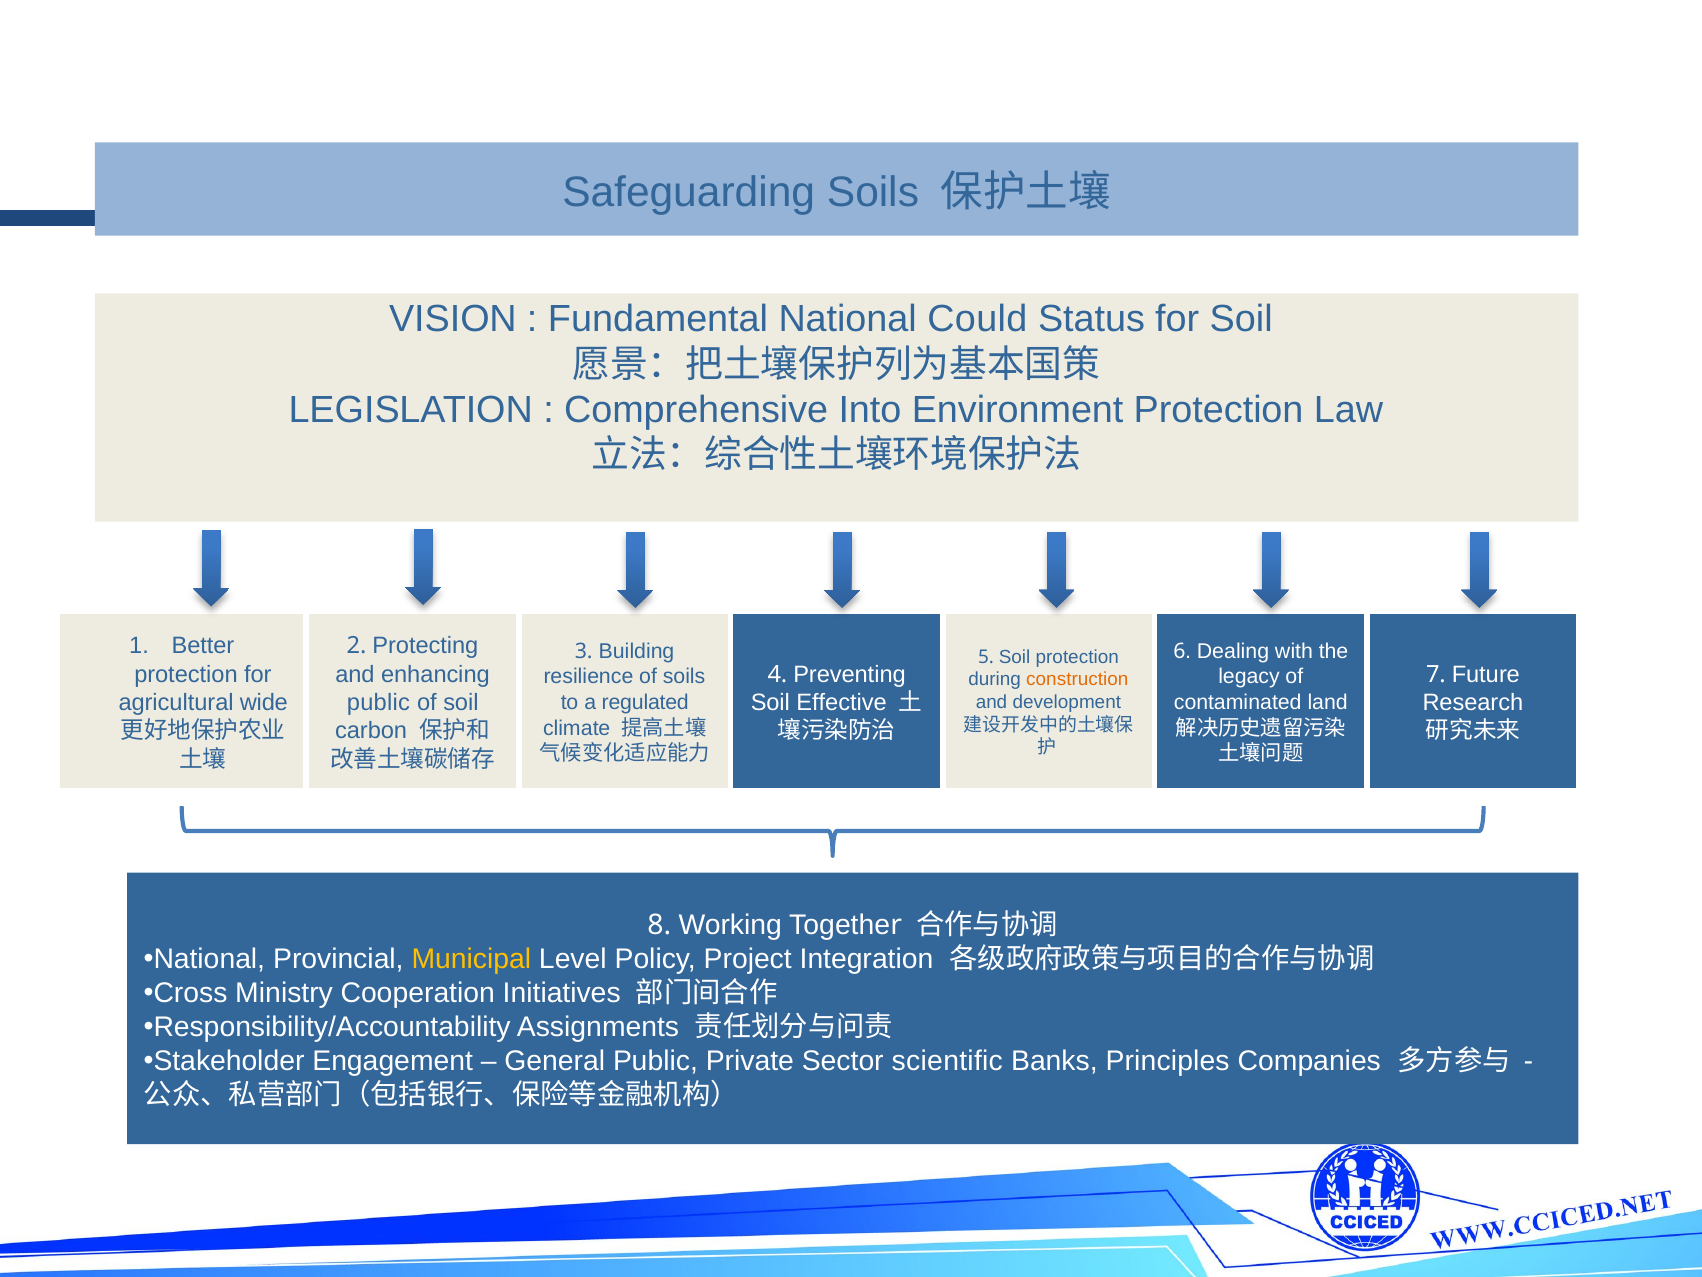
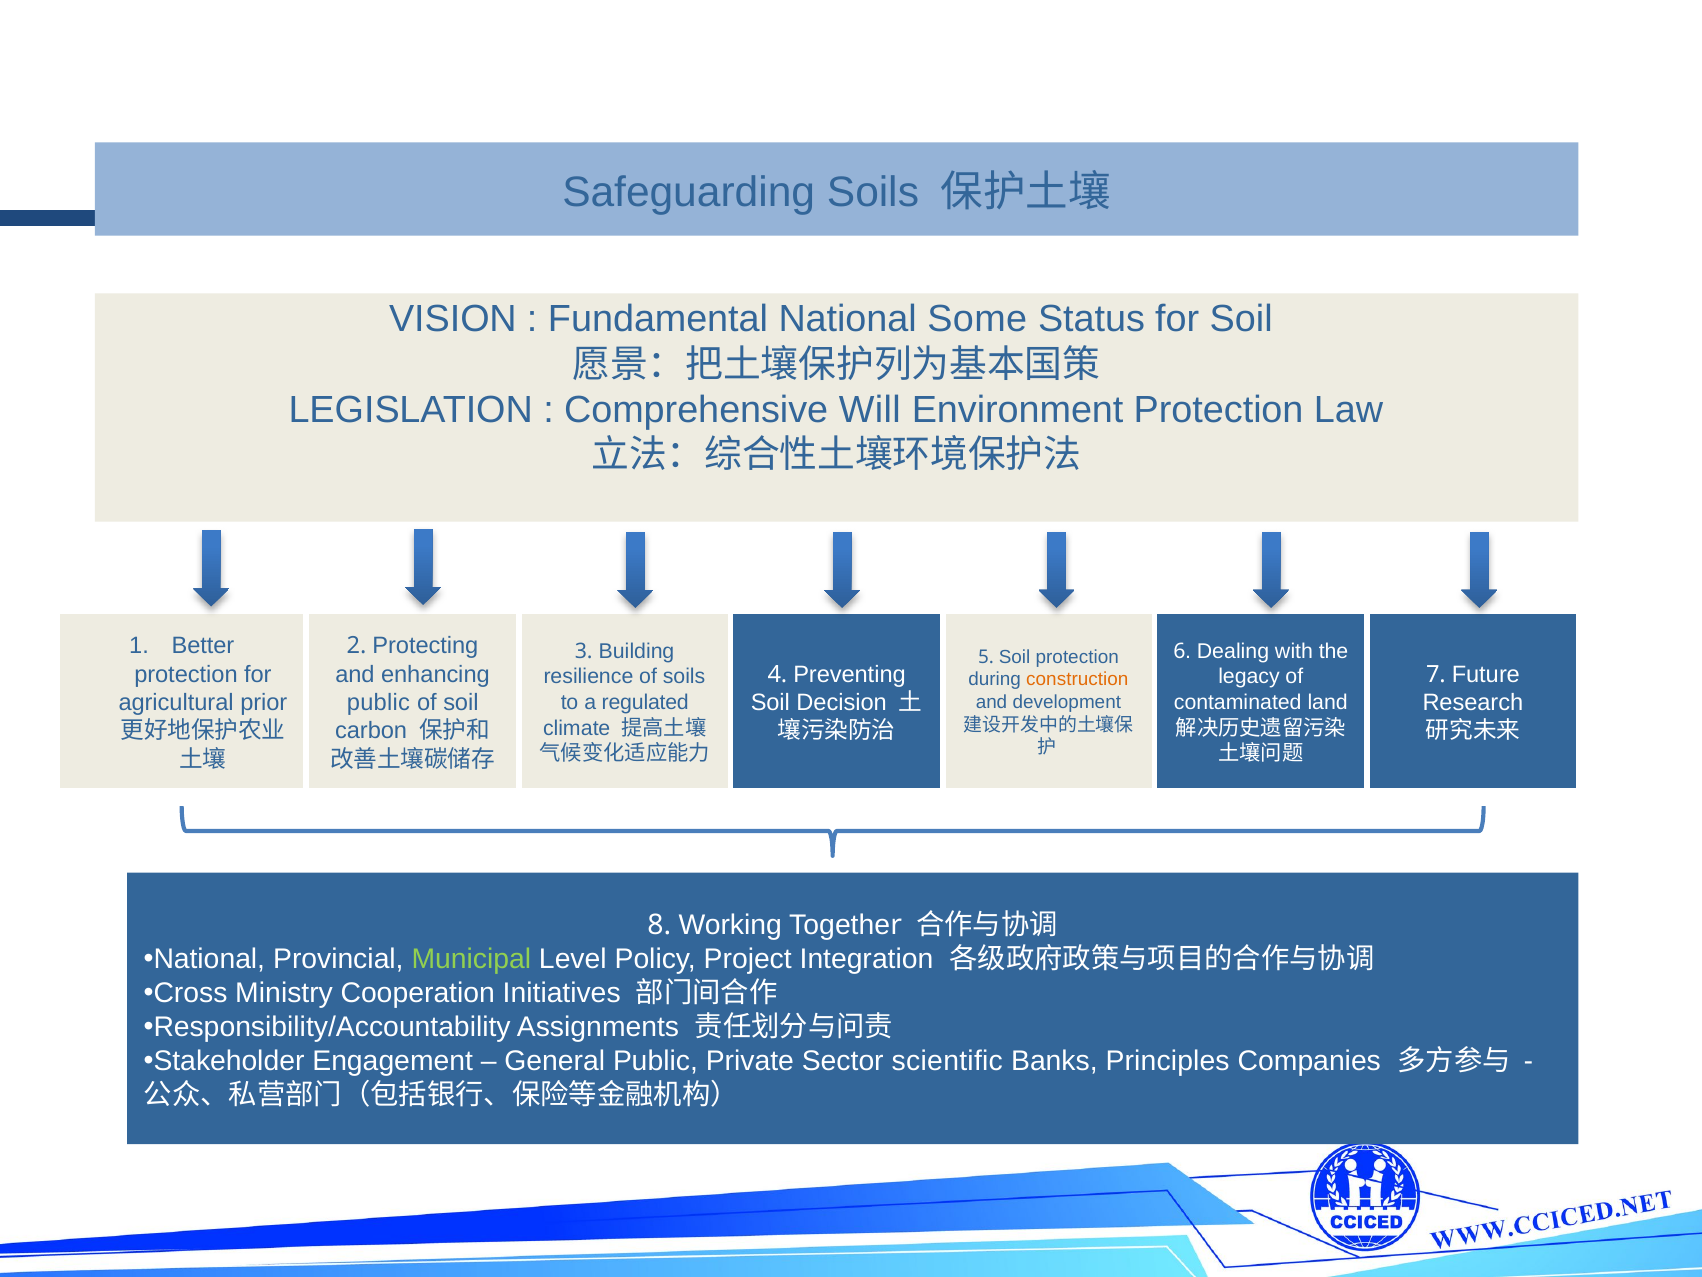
Could: Could -> Some (977, 319)
Into: Into -> Will (870, 410)
wide: wide -> prior (264, 702)
Effective: Effective -> Decision (842, 702)
Municipal colour: yellow -> light green (471, 959)
